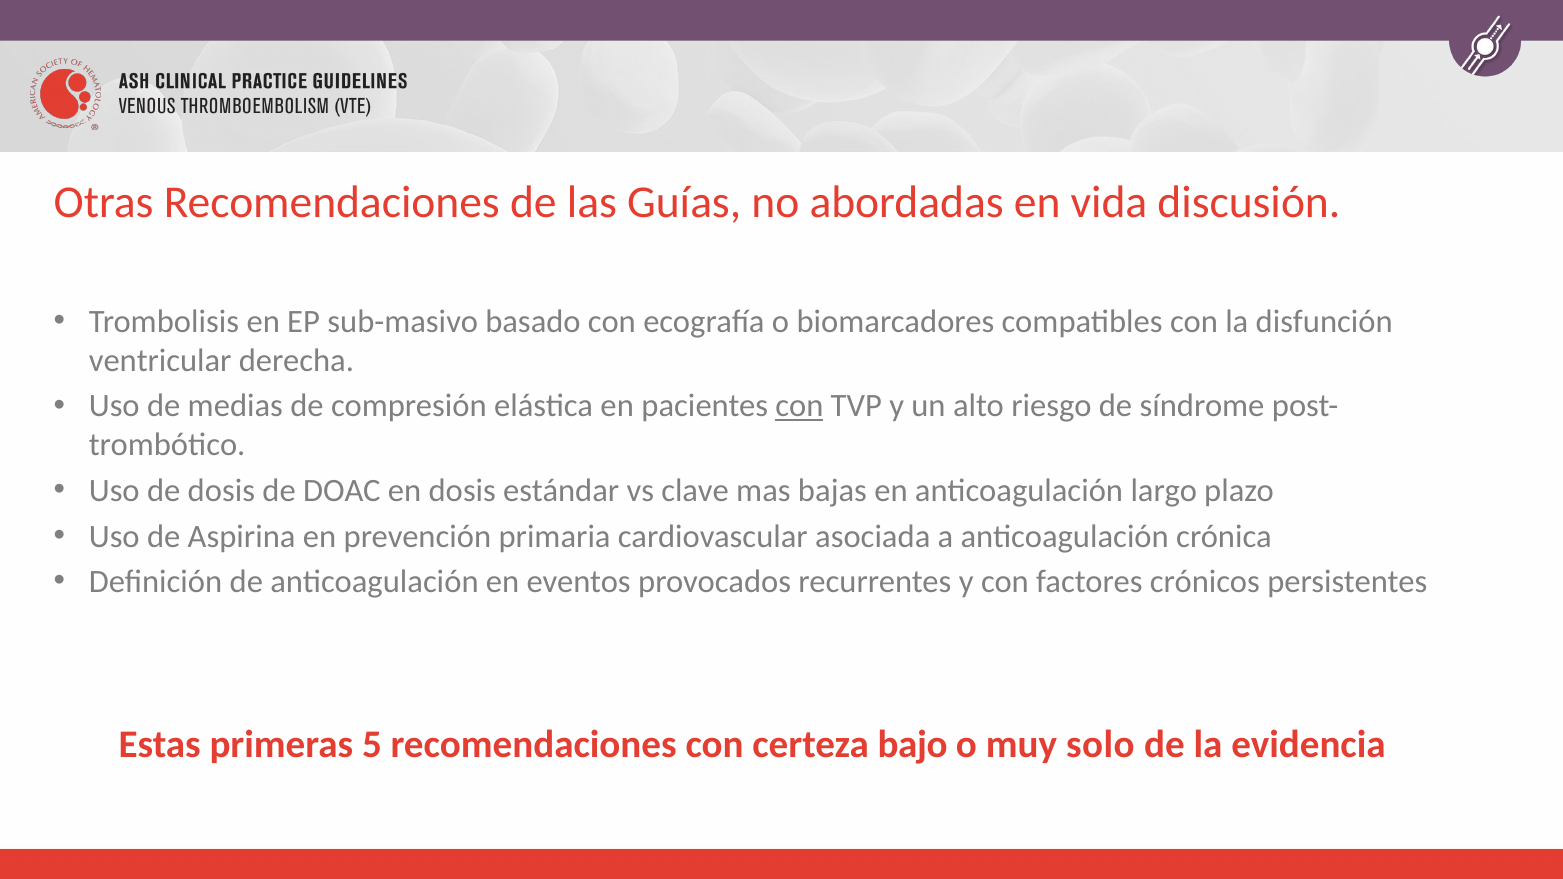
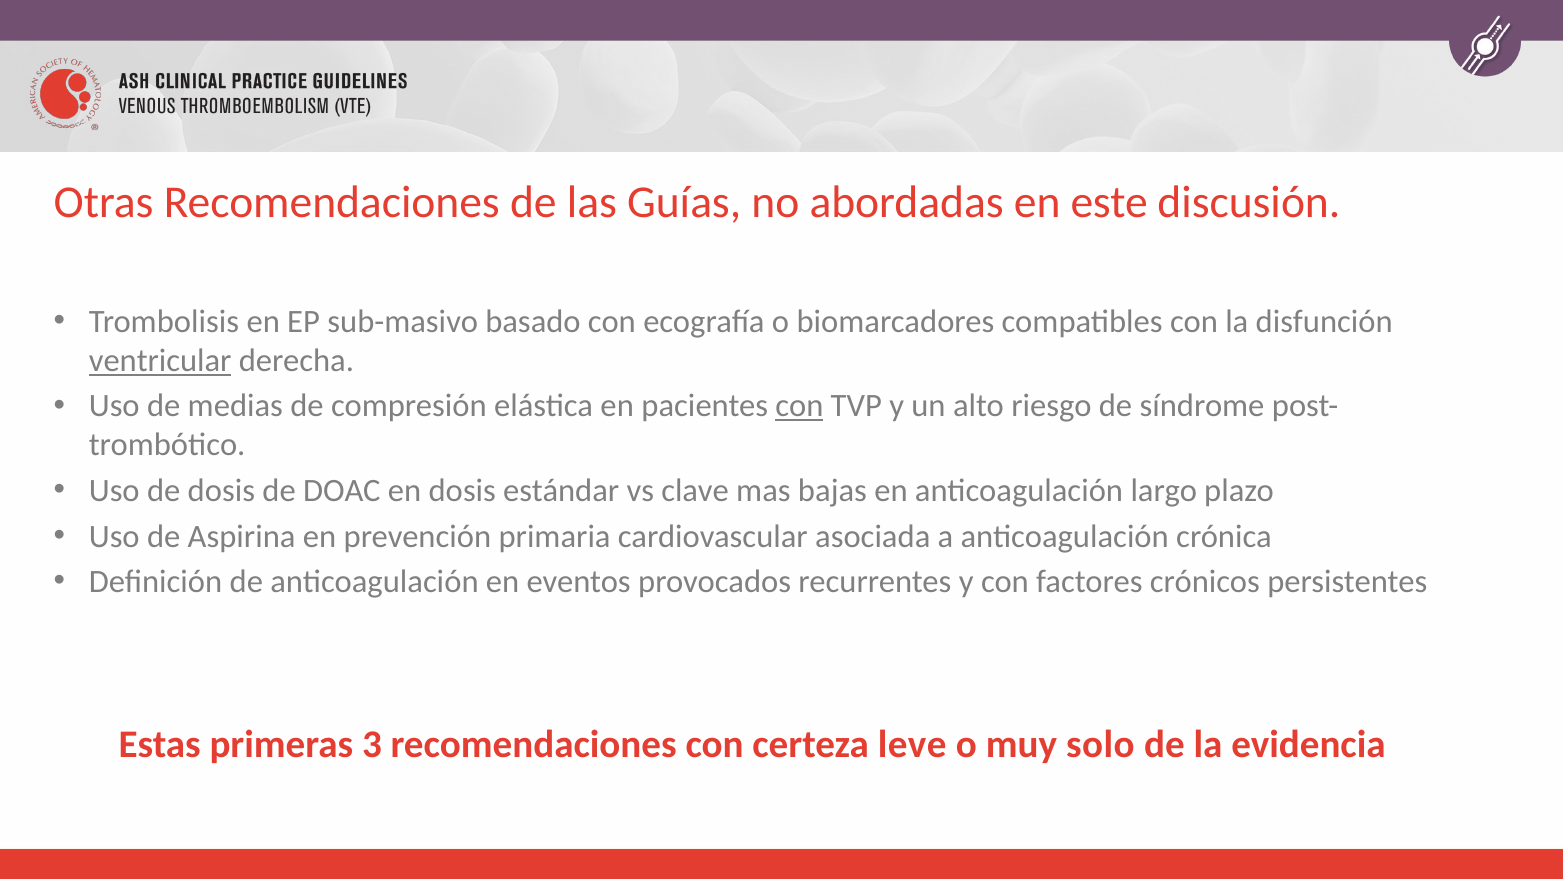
vida: vida -> este (1109, 202)
ventricular underline: none -> present (160, 361)
5: 5 -> 3 (372, 745)
bajo: bajo -> leve (912, 745)
